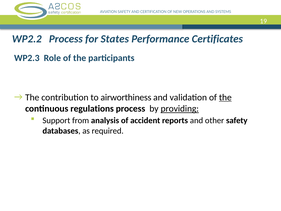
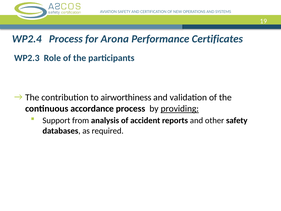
WP2.2: WP2.2 -> WP2.4 (27, 39)
States: States -> Arona (115, 39)
the underline: present -> none (225, 97)
regulations: regulations -> accordance (92, 108)
